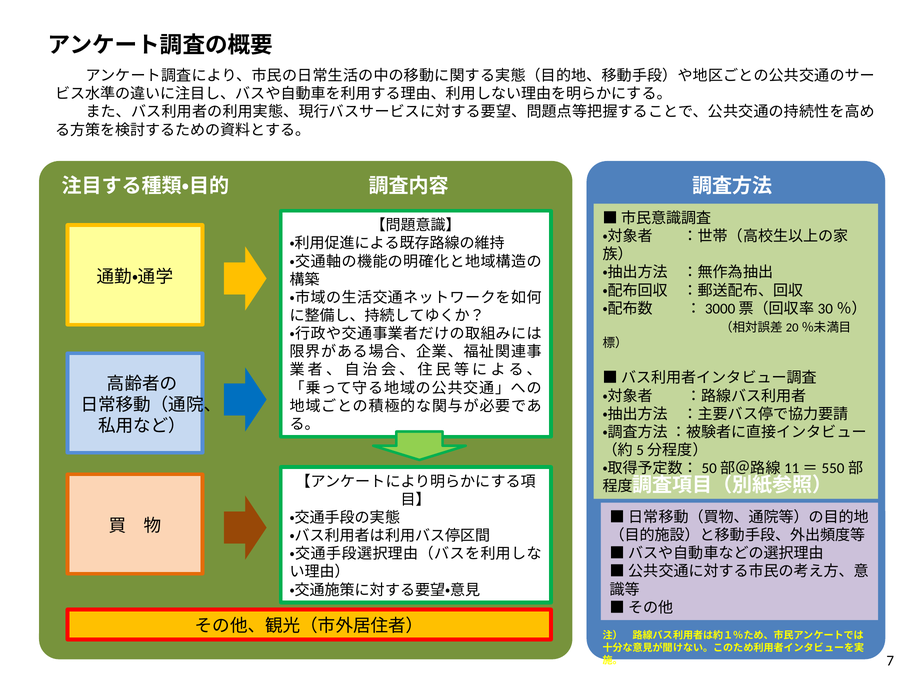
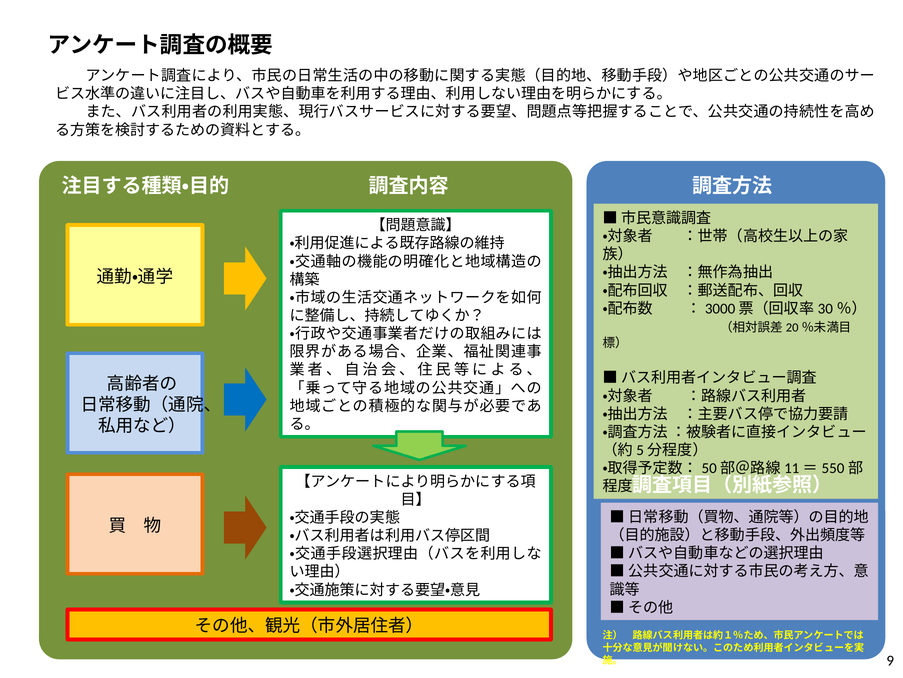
7: 7 -> 9 (890, 660)
